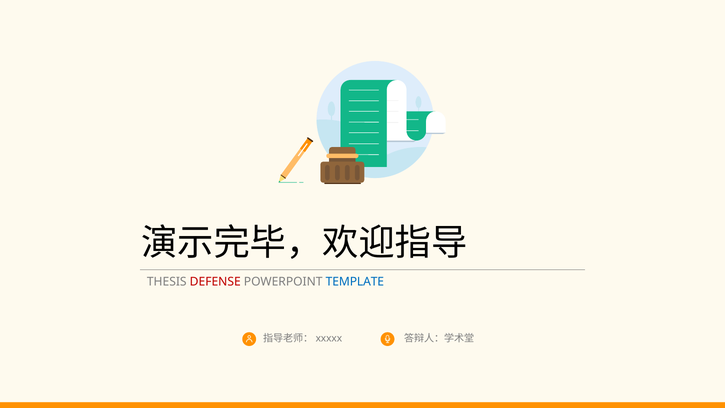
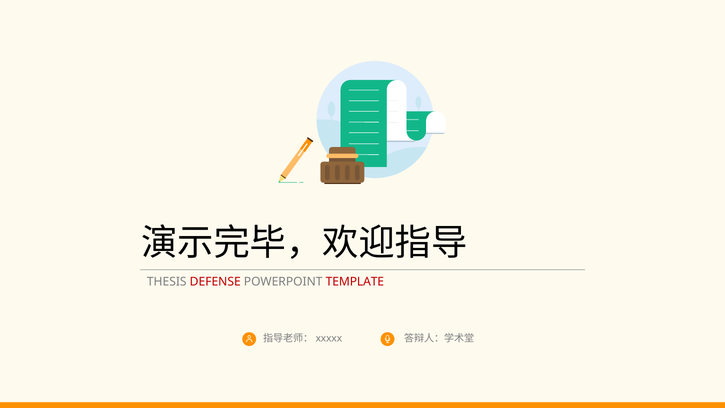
TEMPLATE colour: blue -> red (355, 282)
